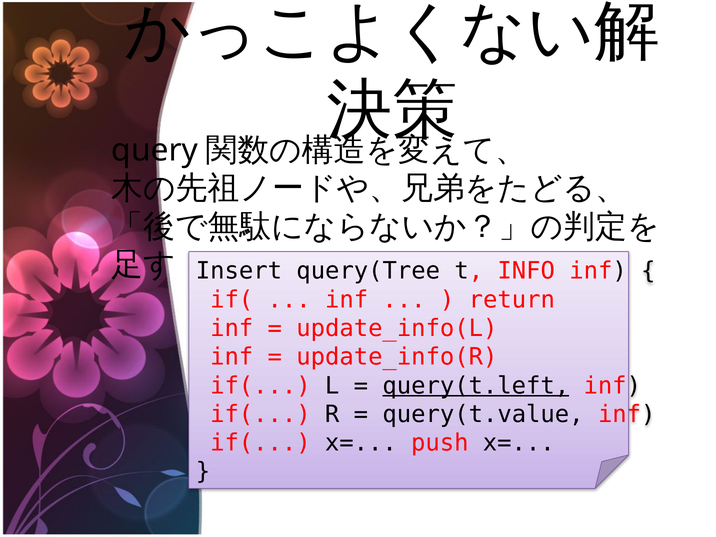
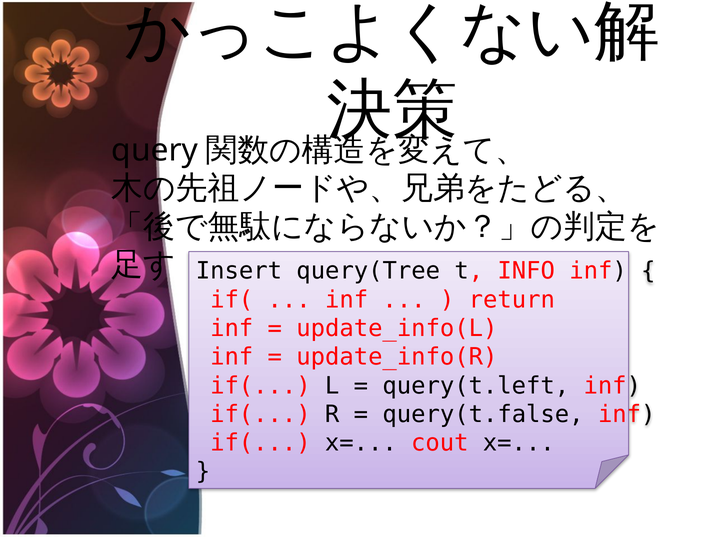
query(t.left underline: present -> none (476, 386)
query(t.value: query(t.value -> query(t.false (483, 414)
push: push -> cout (440, 443)
